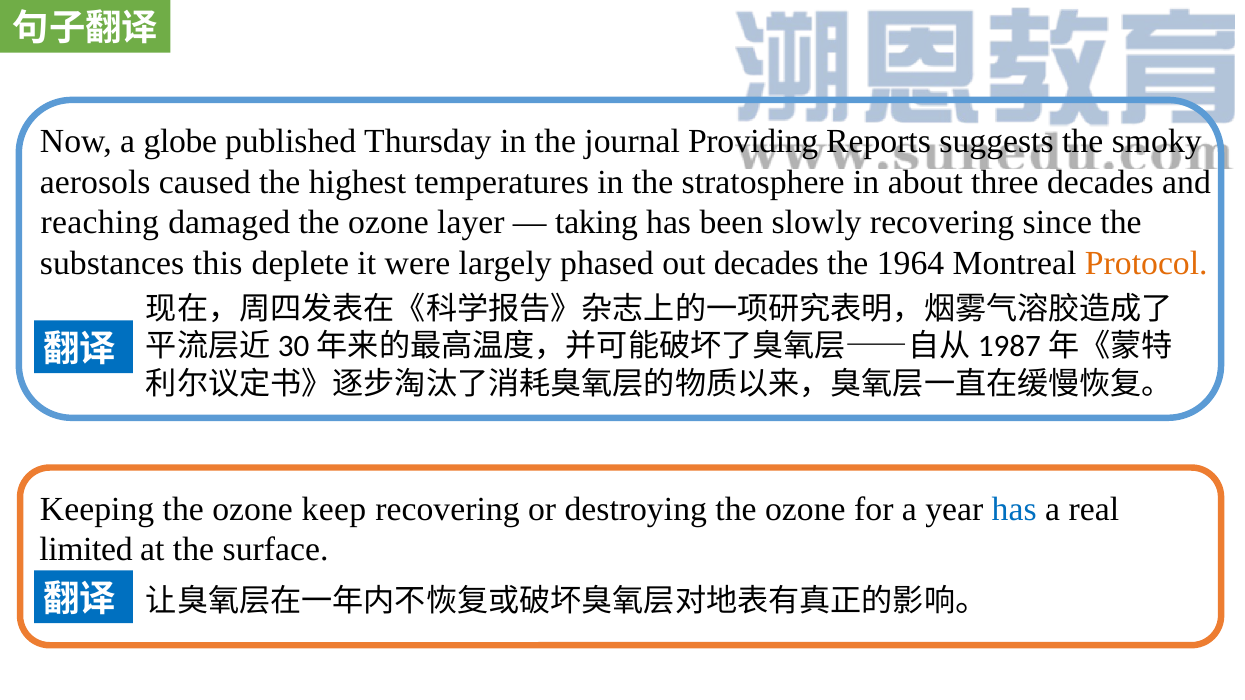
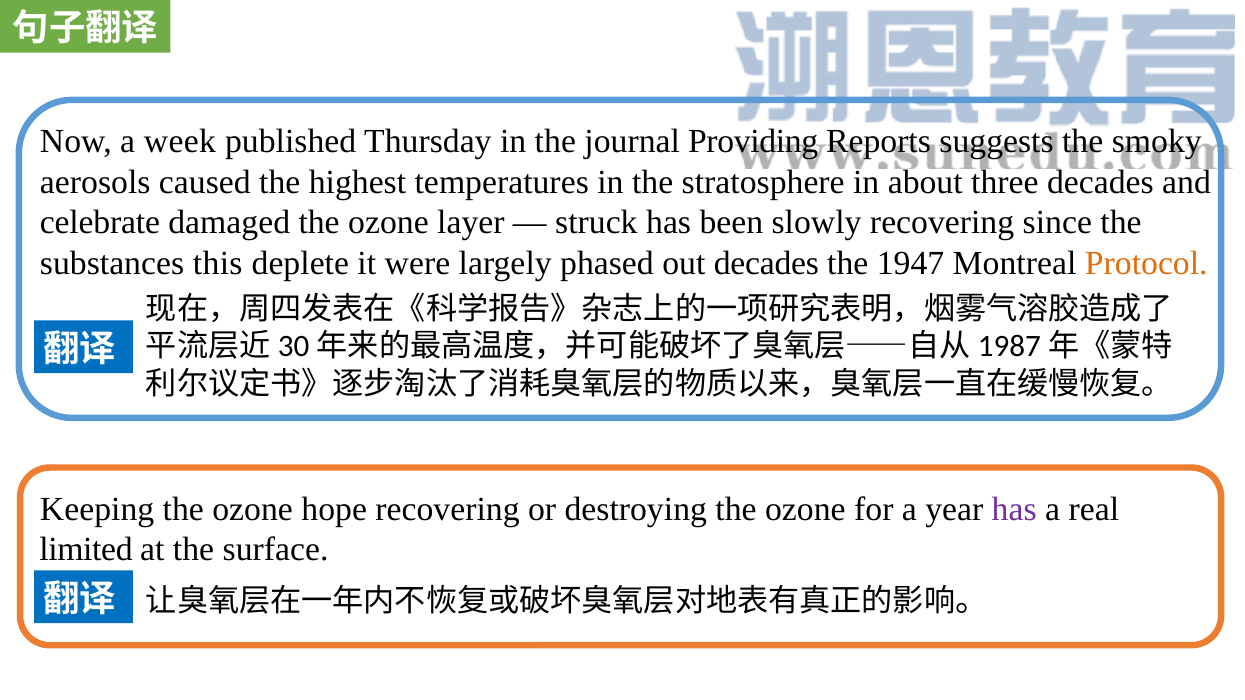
globe: globe -> week (180, 142)
reaching: reaching -> celebrate (100, 223)
taking: taking -> struck (596, 223)
1964: 1964 -> 1947 (911, 263)
keep: keep -> hope (334, 510)
has colour: blue -> purple (1014, 510)
